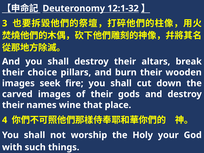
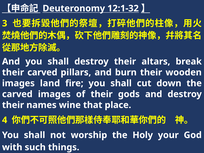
their choice: choice -> carved (42, 72)
seek: seek -> land (50, 83)
